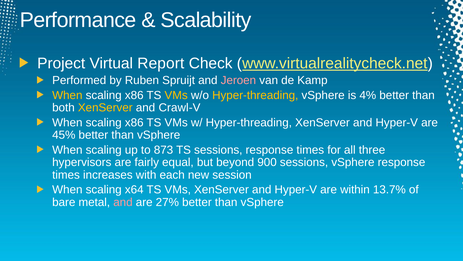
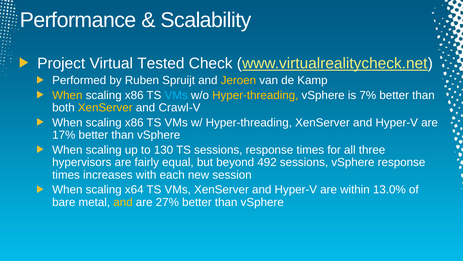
Report: Report -> Tested (161, 63)
Jeroen colour: pink -> yellow (238, 80)
VMs colour: yellow -> light blue (176, 95)
4%: 4% -> 7% (368, 95)
45%: 45% -> 17% (64, 135)
873: 873 -> 130 (164, 150)
900: 900 -> 492 (267, 162)
13.7%: 13.7% -> 13.0% (389, 189)
and colour: pink -> yellow (123, 202)
